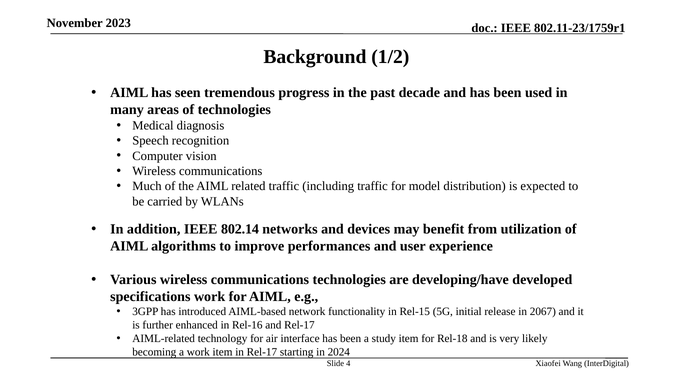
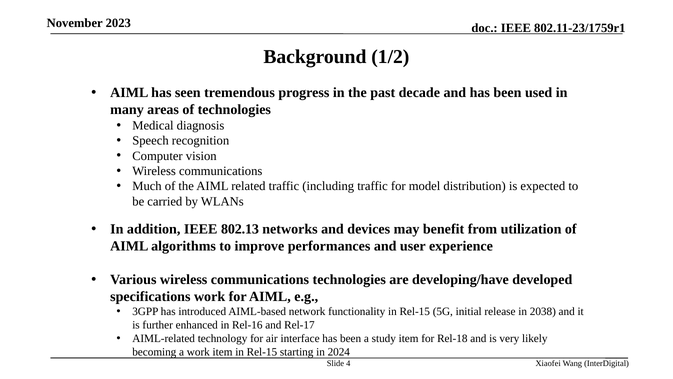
802.14: 802.14 -> 802.13 (240, 229)
2067: 2067 -> 2038 (543, 311)
item in Rel-17: Rel-17 -> Rel-15 (262, 352)
